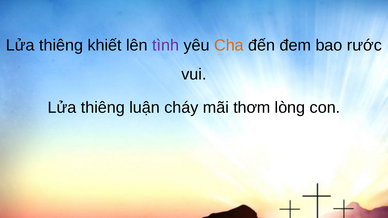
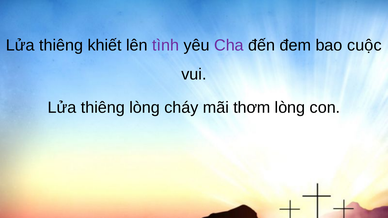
Cha colour: orange -> purple (229, 45)
rước: rước -> cuộc (364, 45)
thiêng luận: luận -> lòng (145, 108)
